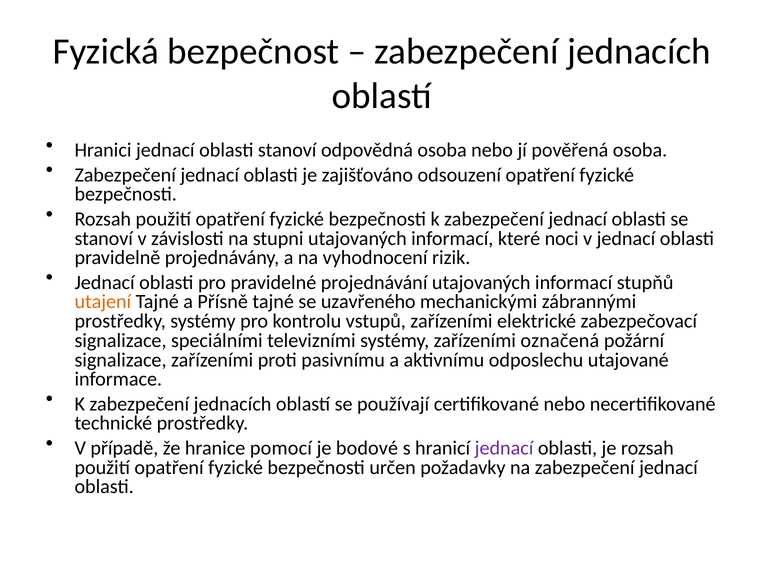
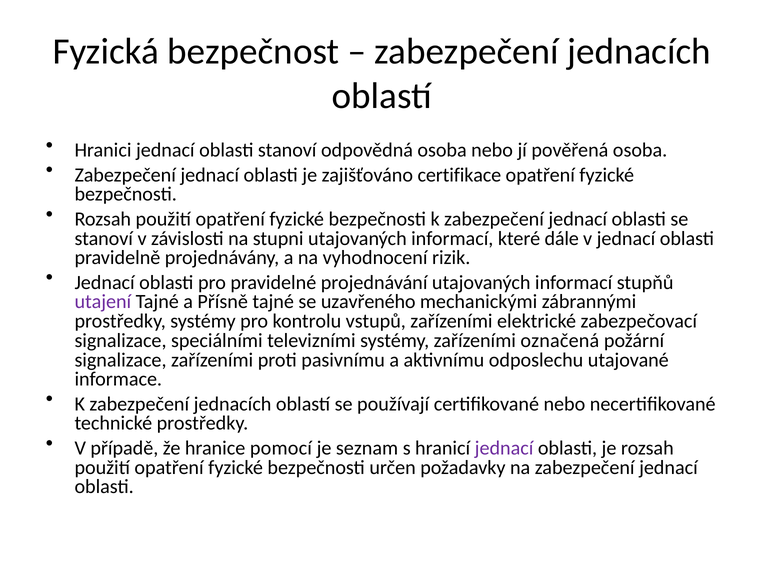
odsouzení: odsouzení -> certifikace (459, 175)
noci: noci -> dále (562, 238)
utajení colour: orange -> purple (103, 302)
bodové: bodové -> seznam (367, 448)
